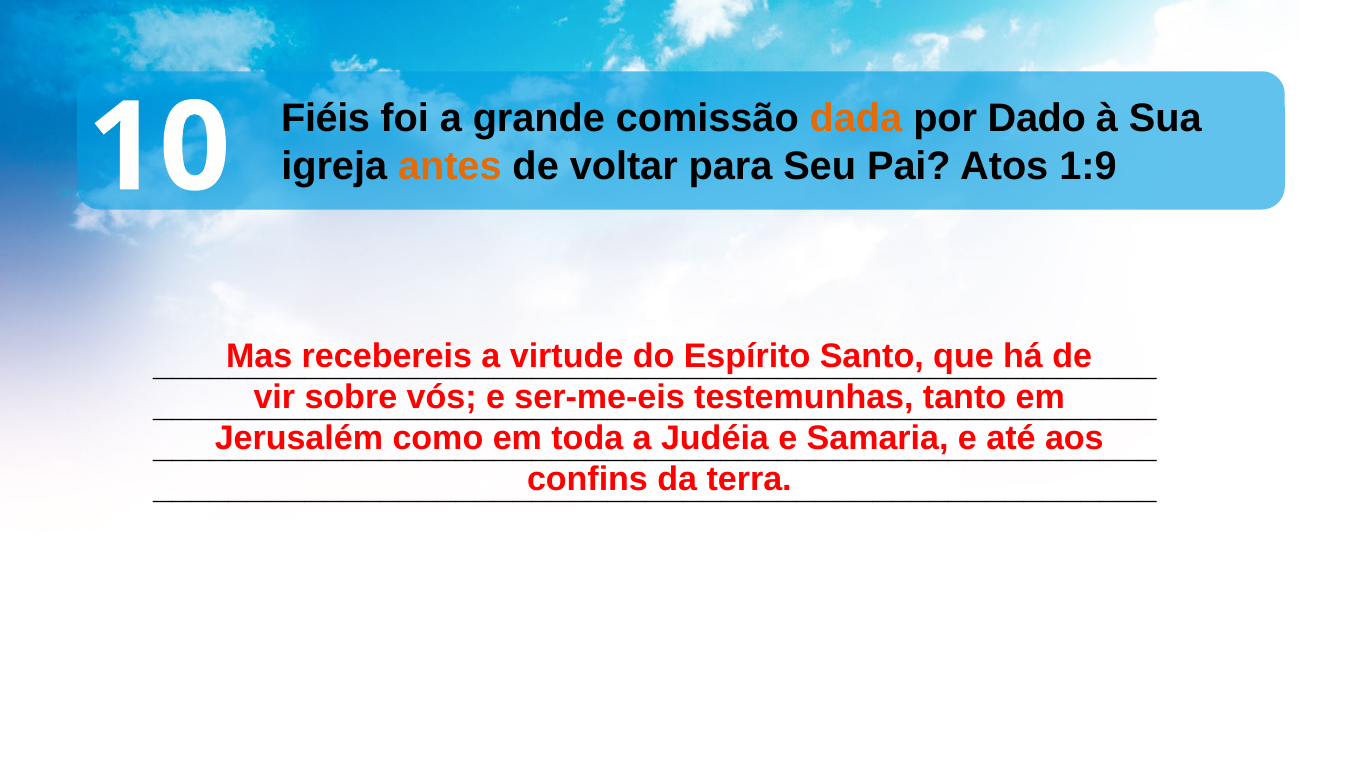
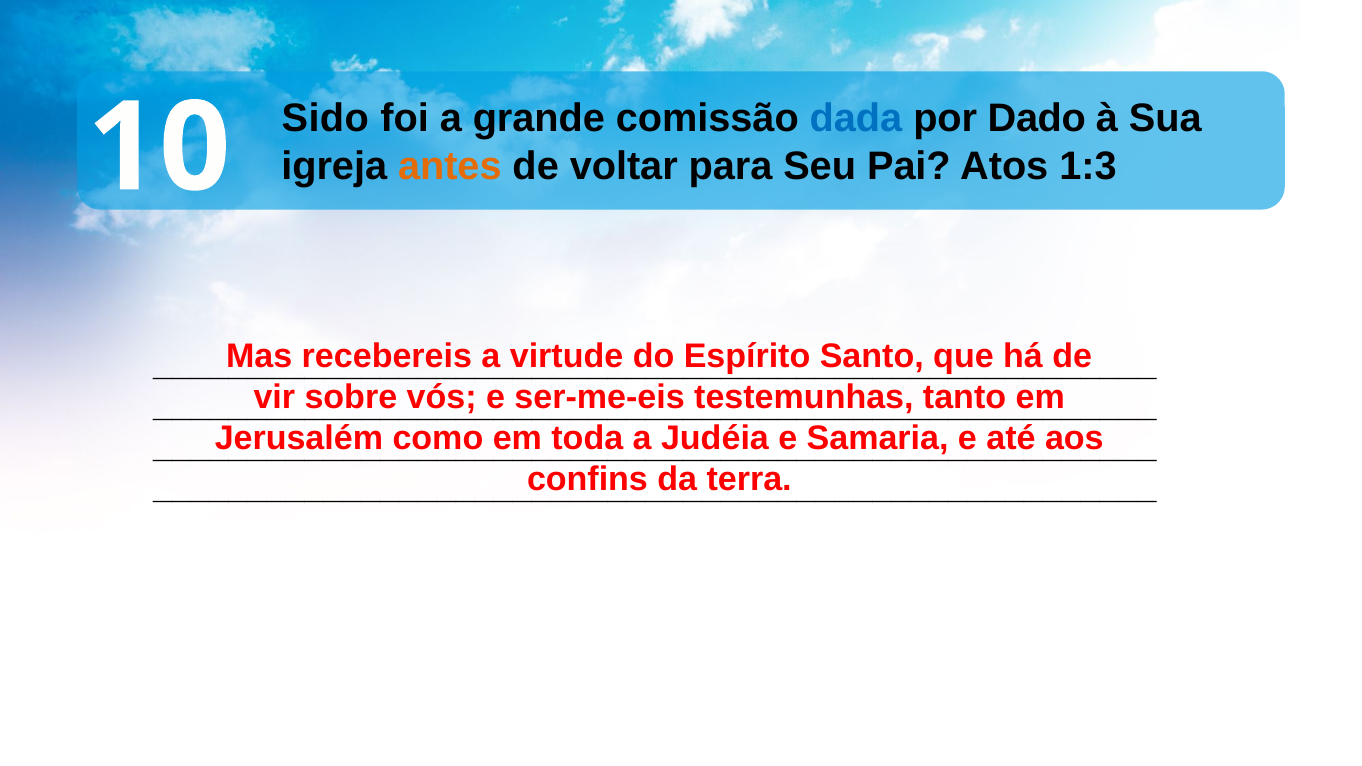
Fiéis: Fiéis -> Sido (325, 119)
dada colour: orange -> blue (856, 119)
1:9: 1:9 -> 1:3 (1088, 166)
